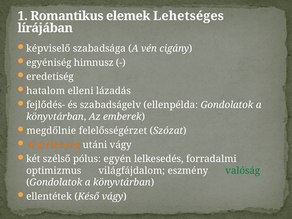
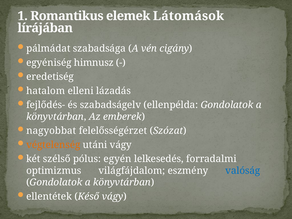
Lehetséges: Lehetséges -> Látomások (188, 16)
képviselő: képviselő -> pálmádat (48, 48)
megdőlnie: megdőlnie -> nagyobbat (51, 131)
valóság colour: green -> blue (243, 171)
